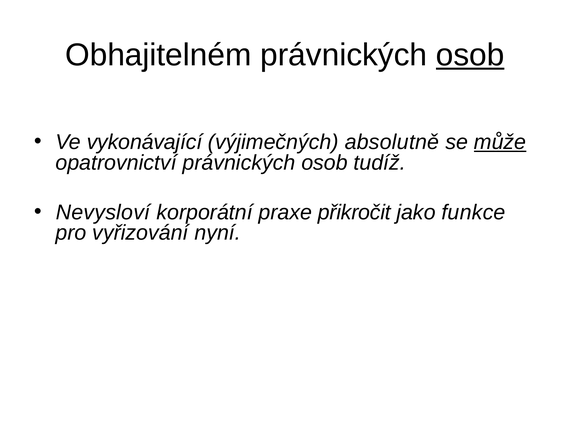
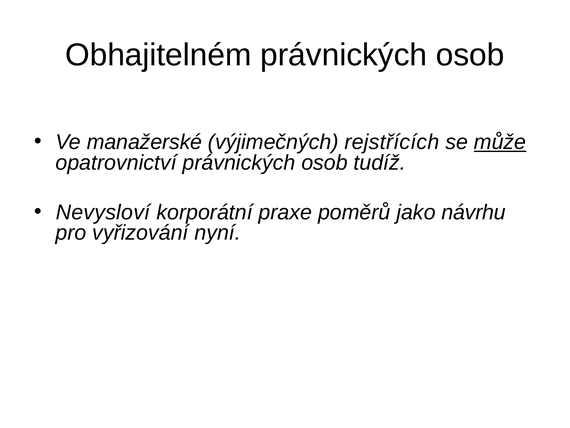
osob underline: present -> none (470, 55)
vykonávající: vykonávající -> manažerské (145, 142)
absolutně: absolutně -> rejstřících (392, 142)
přikročit: přikročit -> poměrů (354, 212)
funkce: funkce -> návrhu (474, 212)
